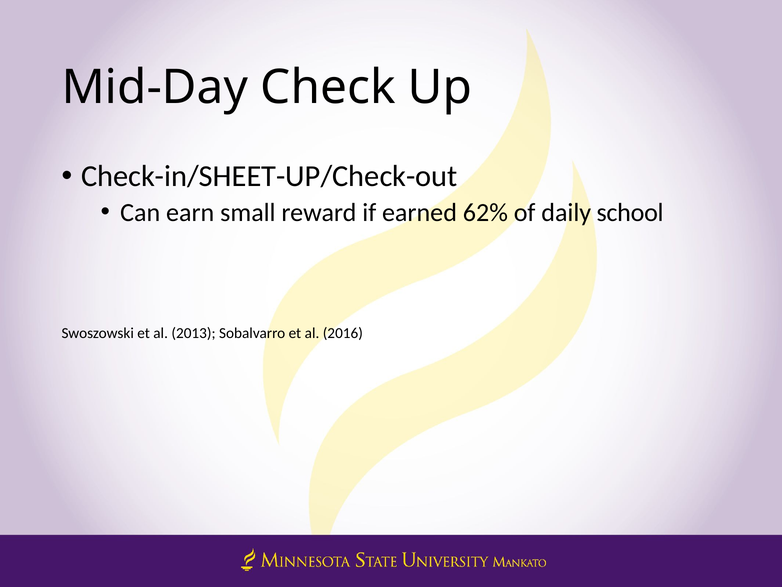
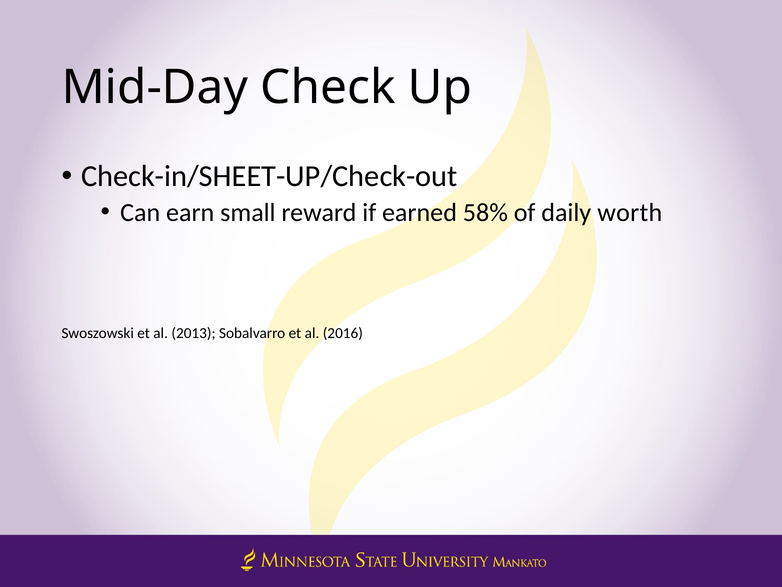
62%: 62% -> 58% (485, 212)
school: school -> worth (630, 212)
